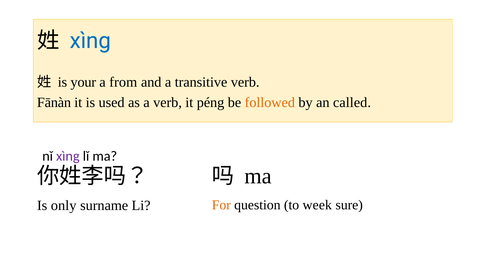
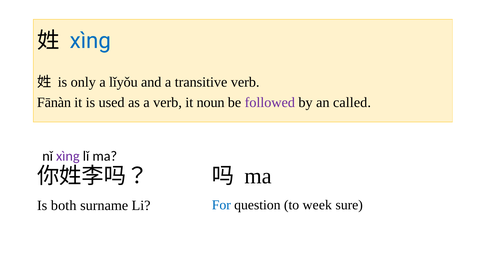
your: your -> only (83, 82)
from: from -> lǐyǒu (123, 82)
péng: péng -> noun (211, 103)
followed colour: orange -> purple (270, 103)
only: only -> both (64, 206)
For colour: orange -> blue (221, 205)
